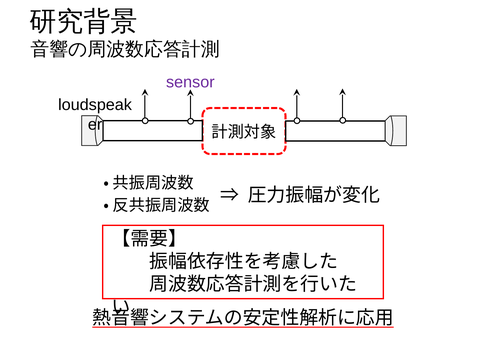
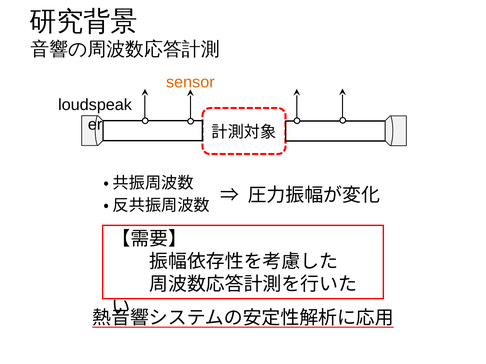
sensor colour: purple -> orange (190, 82)
